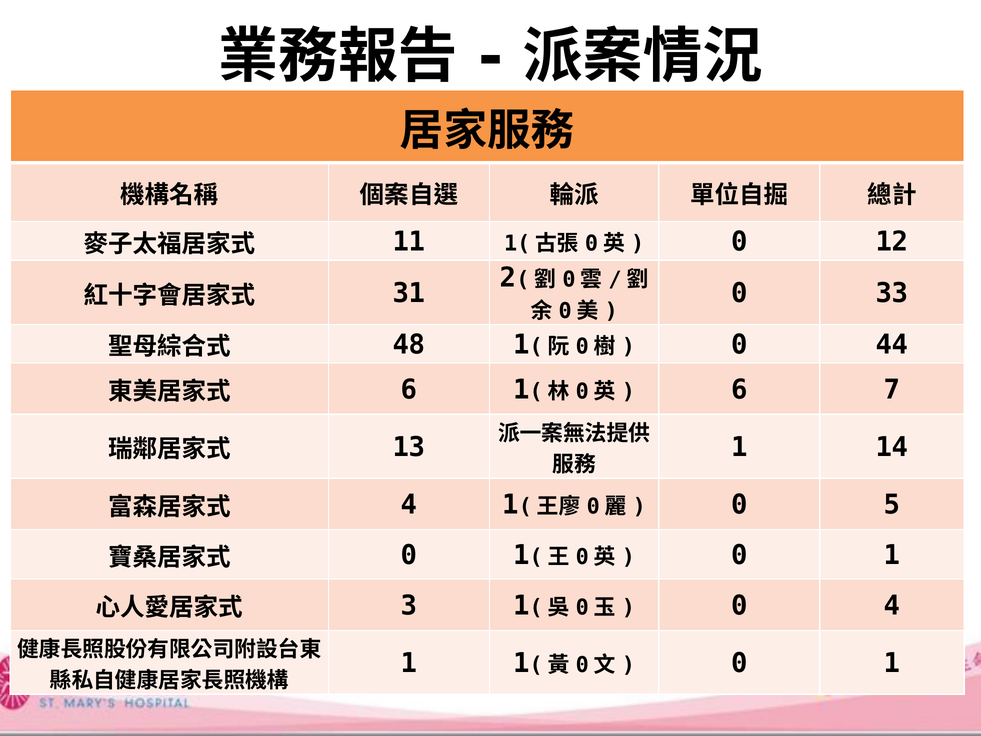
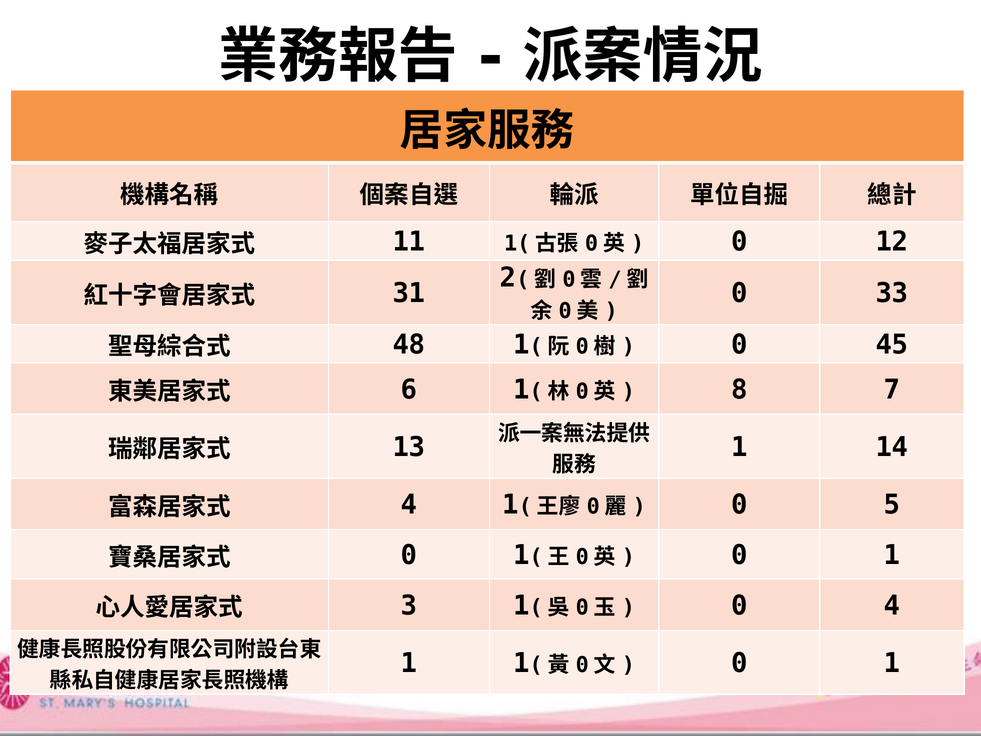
44: 44 -> 45 (892, 345)
6: 6 -> 8 (739, 390)
